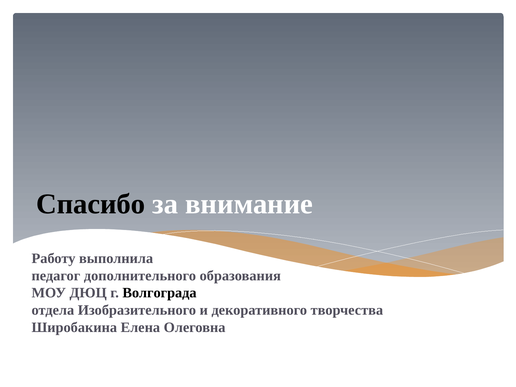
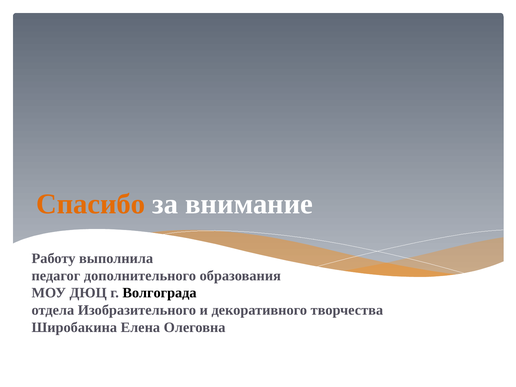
Спасибо colour: black -> orange (91, 204)
